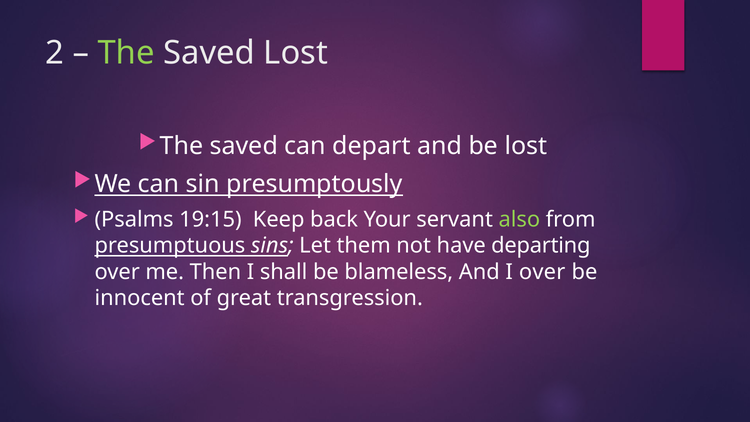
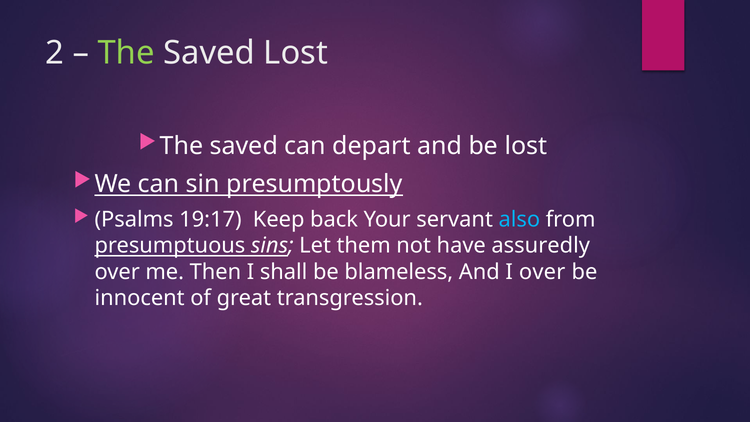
19:15: 19:15 -> 19:17 (210, 219)
also colour: light green -> light blue (519, 219)
departing: departing -> assuredly (541, 246)
